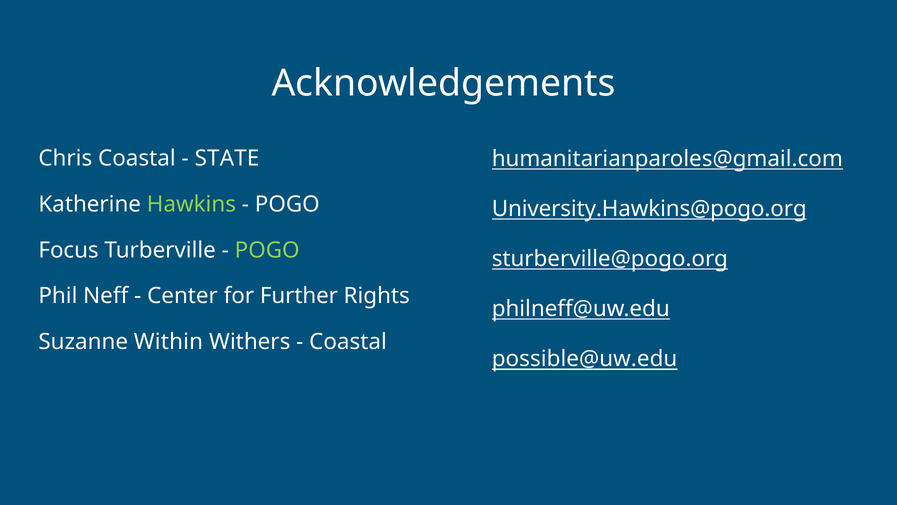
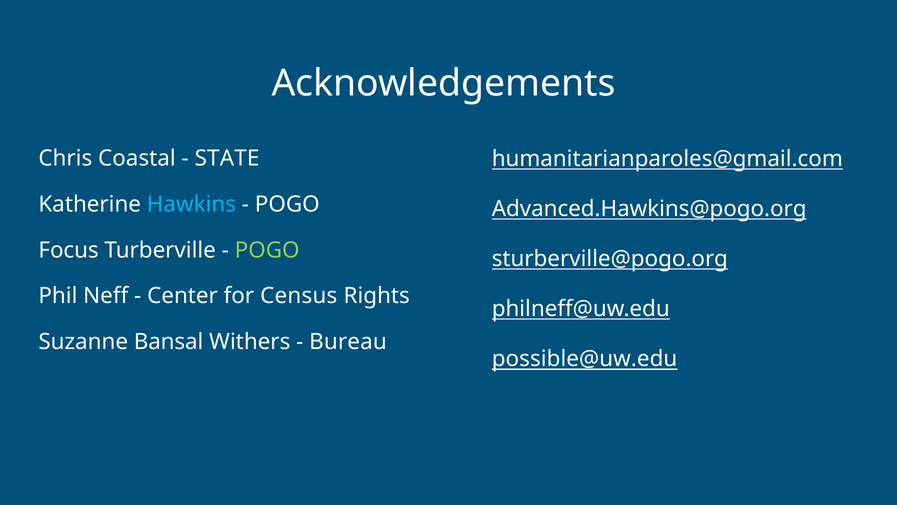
Hawkins colour: light green -> light blue (191, 204)
University.Hawkins@pogo.org: University.Hawkins@pogo.org -> Advanced.Hawkins@pogo.org (649, 209)
Further: Further -> Census (299, 296)
Within: Within -> Bansal (169, 342)
Coastal: Coastal -> Bureau (348, 342)
